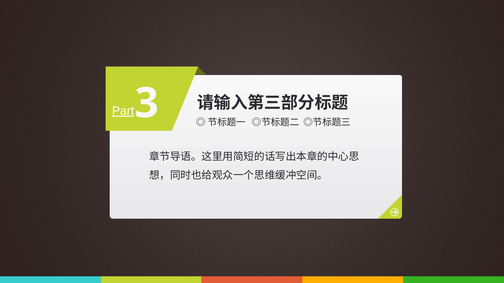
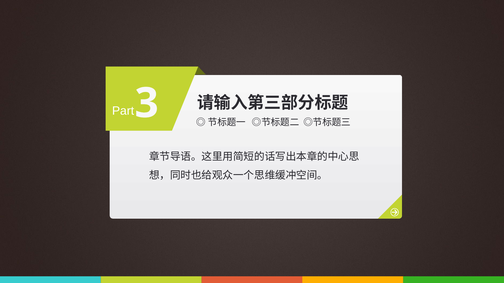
Part underline: present -> none (123, 111)
